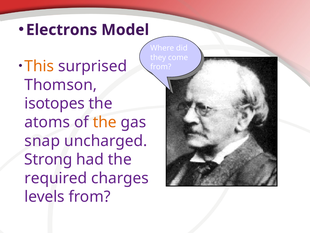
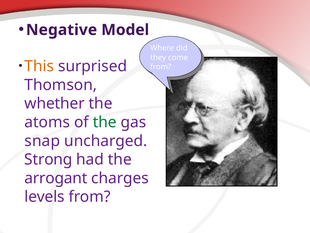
Electrons: Electrons -> Negative (62, 30)
isotopes: isotopes -> whether (55, 103)
the colour: orange -> green (105, 122)
required: required -> arrogant (56, 178)
